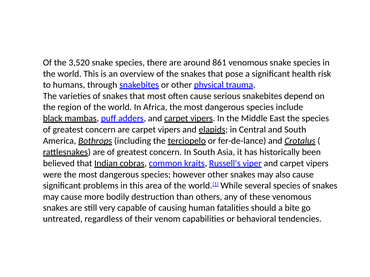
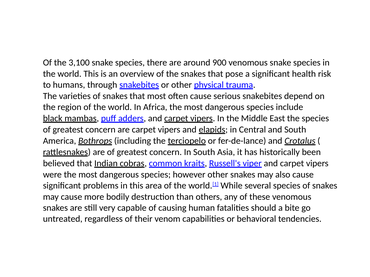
3,520: 3,520 -> 3,100 (79, 63)
861: 861 -> 900 (219, 63)
